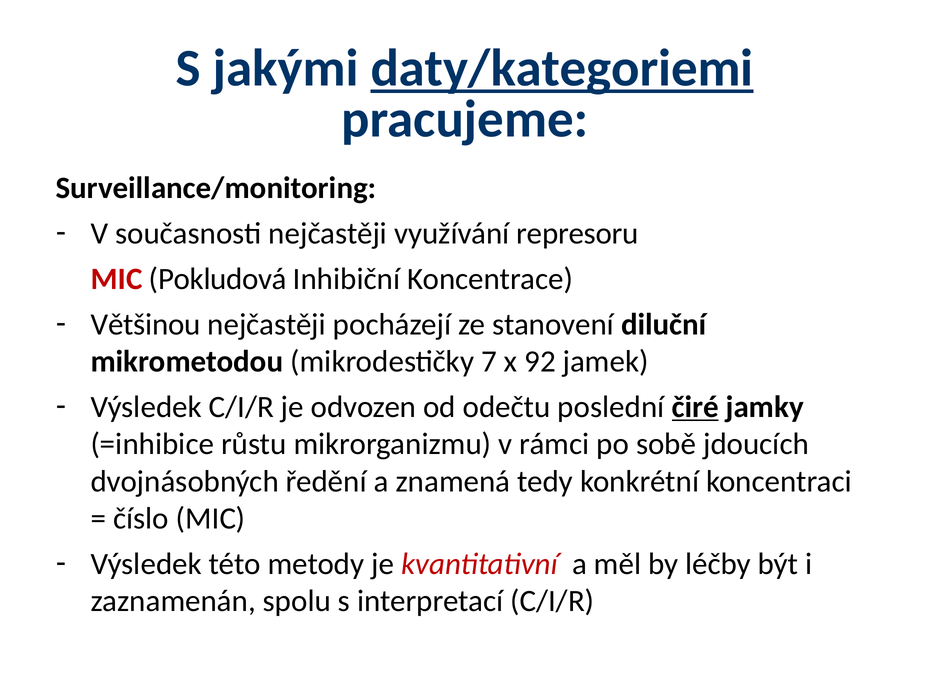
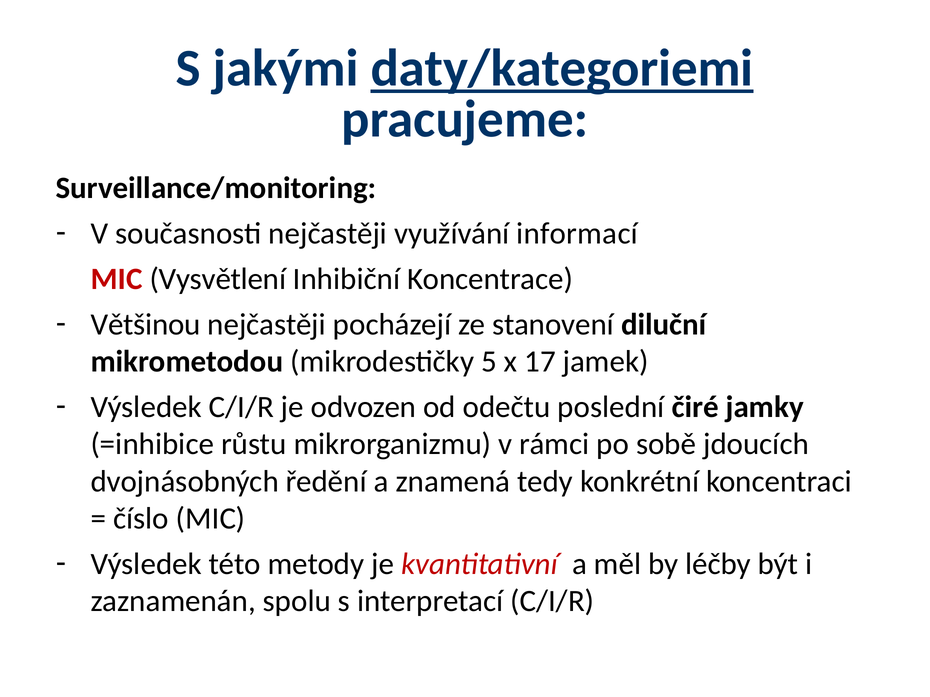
represoru: represoru -> informací (577, 234)
Pokludová: Pokludová -> Vysvětlení (218, 279)
7: 7 -> 5 (489, 362)
92: 92 -> 17 (540, 362)
čiré underline: present -> none (695, 407)
